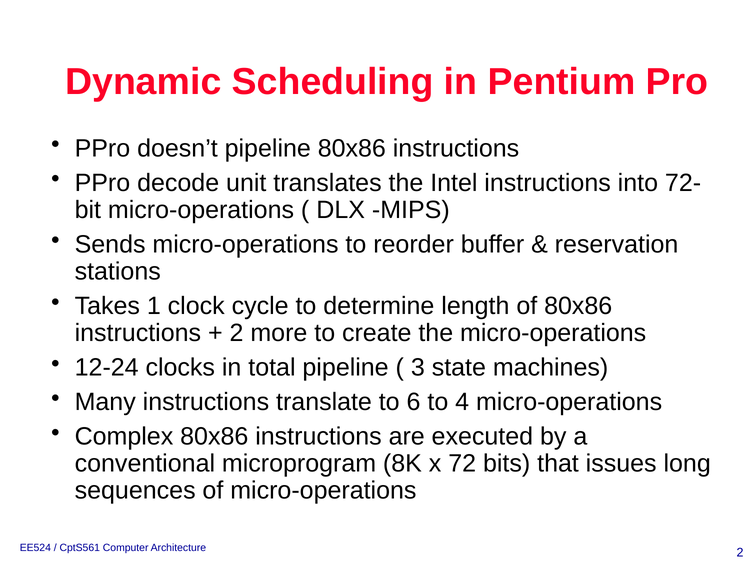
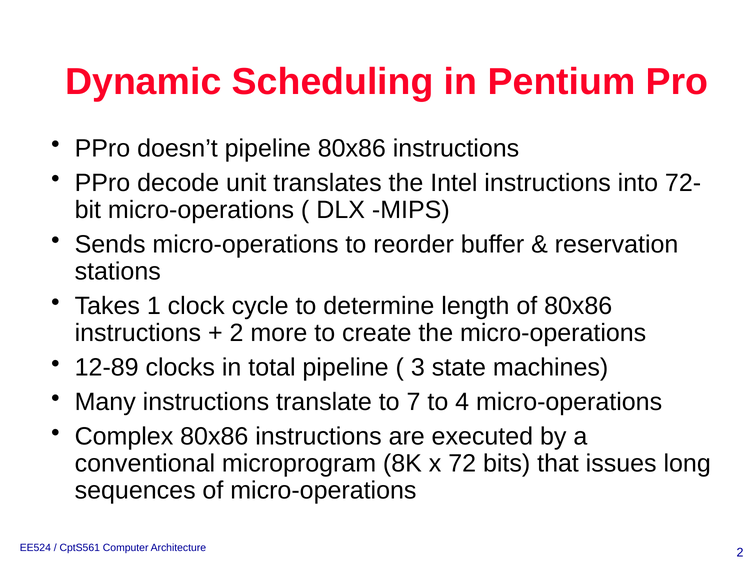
12-24: 12-24 -> 12-89 (107, 367)
6: 6 -> 7 (414, 402)
